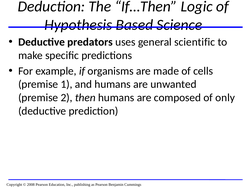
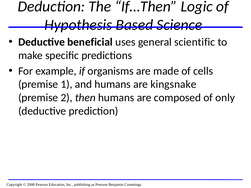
predators: predators -> beneficial (90, 42)
unwanted: unwanted -> kingsnake (173, 84)
